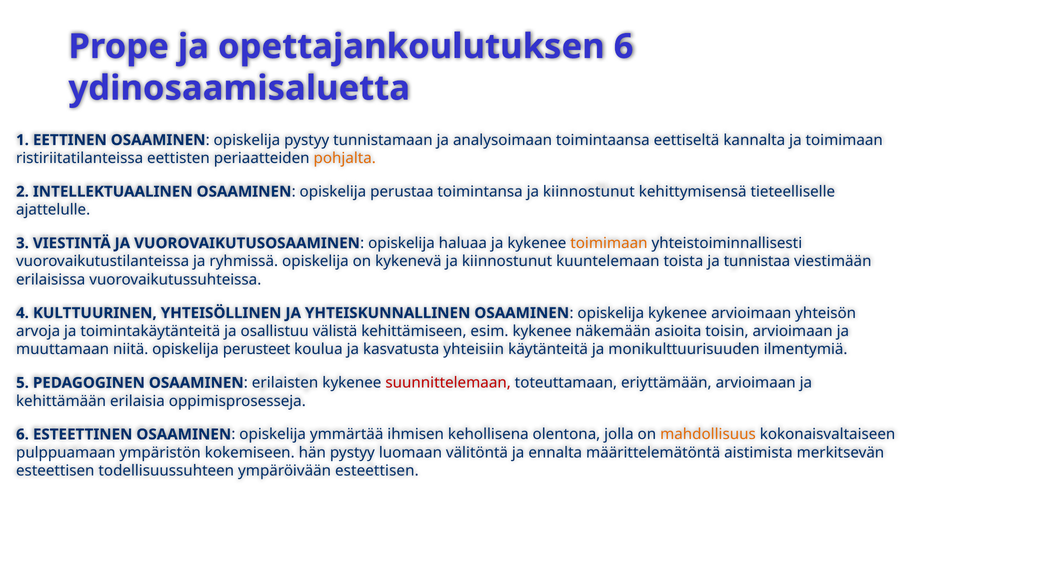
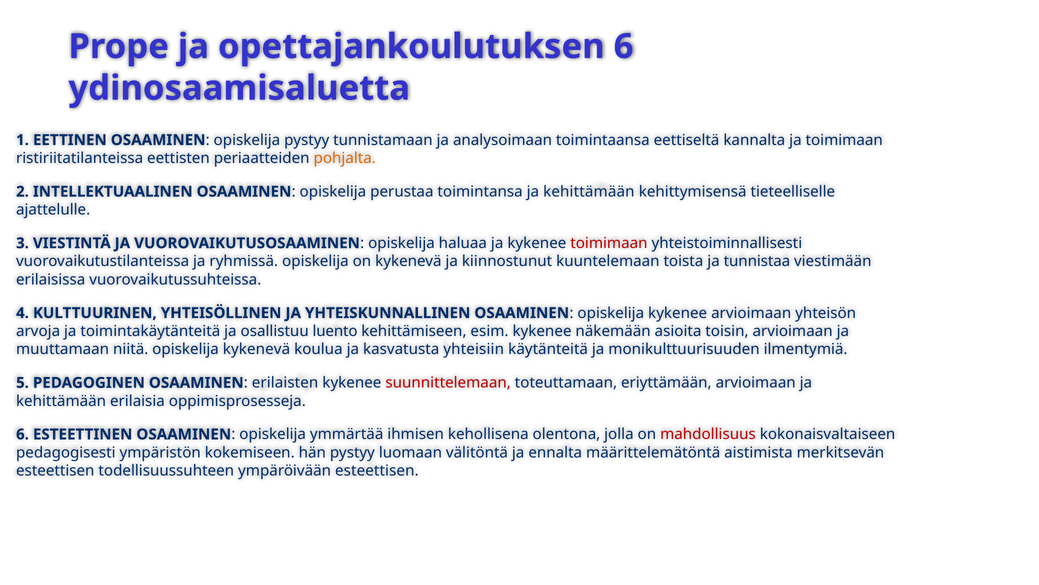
toimintansa ja kiinnostunut: kiinnostunut -> kehittämään (589, 191)
toimimaan colour: orange -> red (609, 243)
välistä: välistä -> luento (335, 331)
opiskelija perusteet: perusteet -> kykenevä (256, 349)
mahdollisuus colour: orange -> red (708, 434)
pulppuamaan: pulppuamaan -> pedagogisesti (66, 452)
